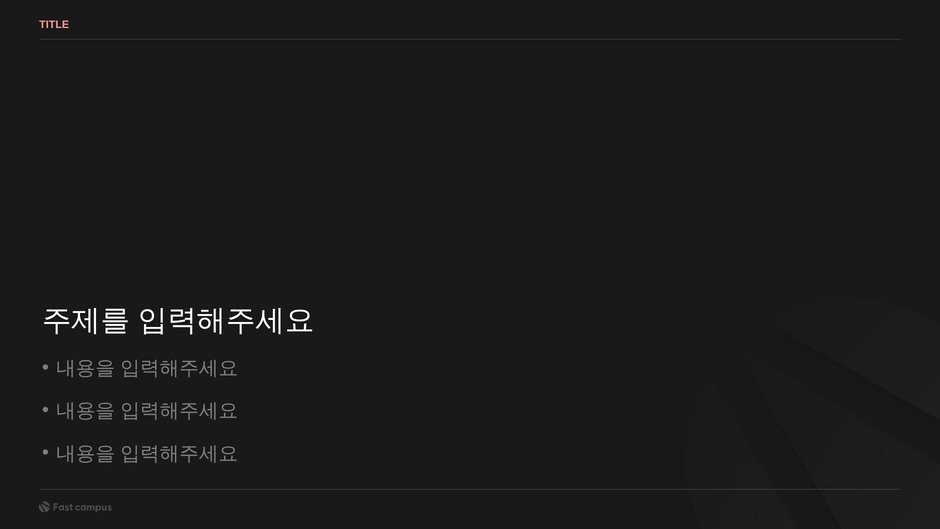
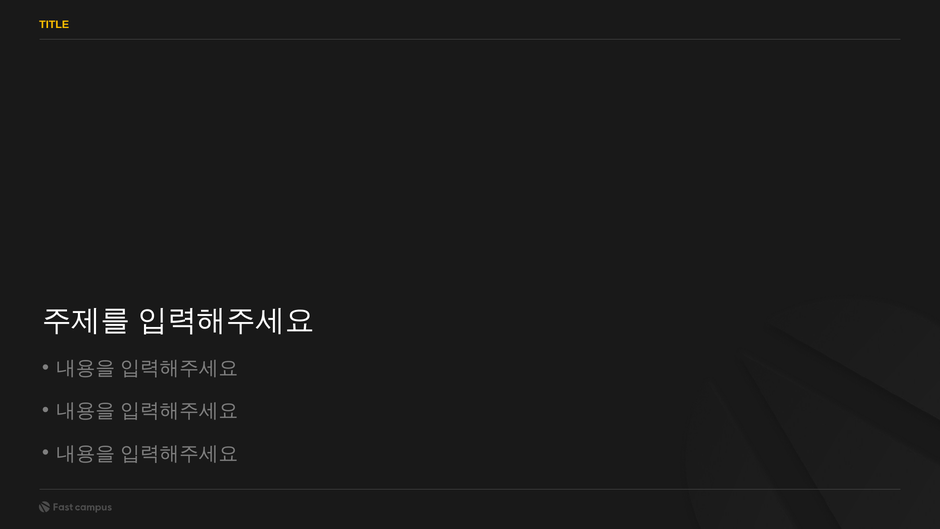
TITLE colour: pink -> yellow (54, 25)
